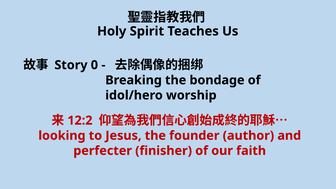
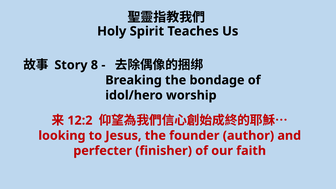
0: 0 -> 8 (94, 65)
